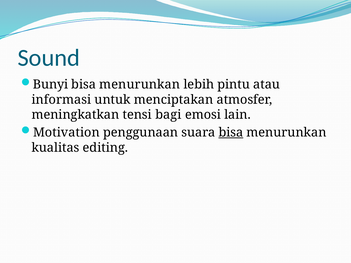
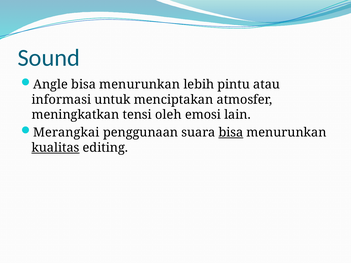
Bunyi: Bunyi -> Angle (50, 85)
bagi: bagi -> oleh (168, 115)
Motivation: Motivation -> Merangkai (66, 133)
kualitas underline: none -> present (55, 148)
